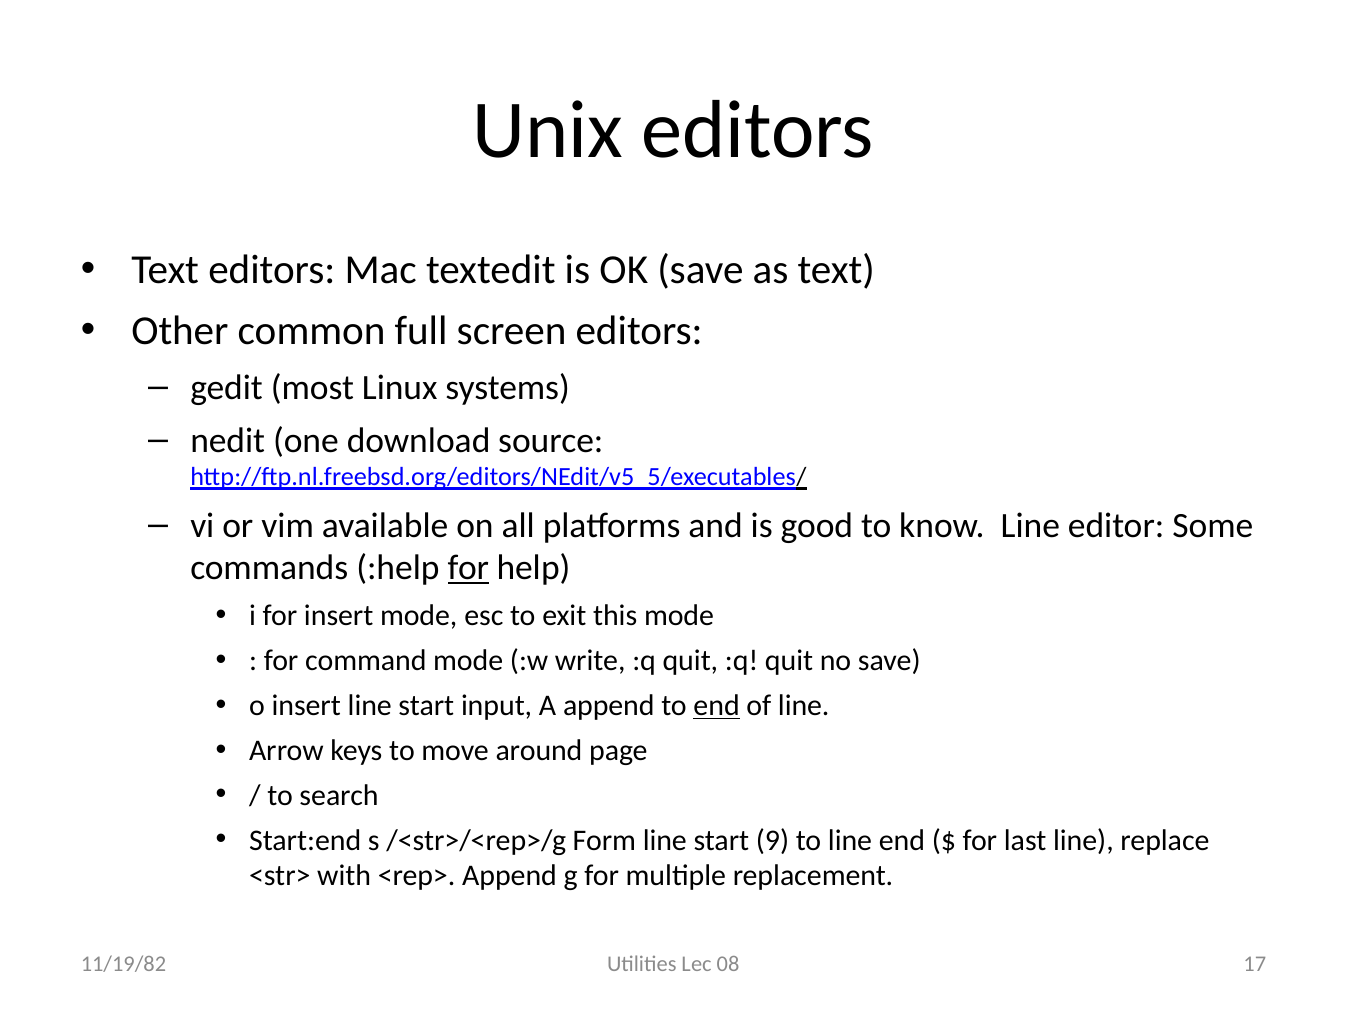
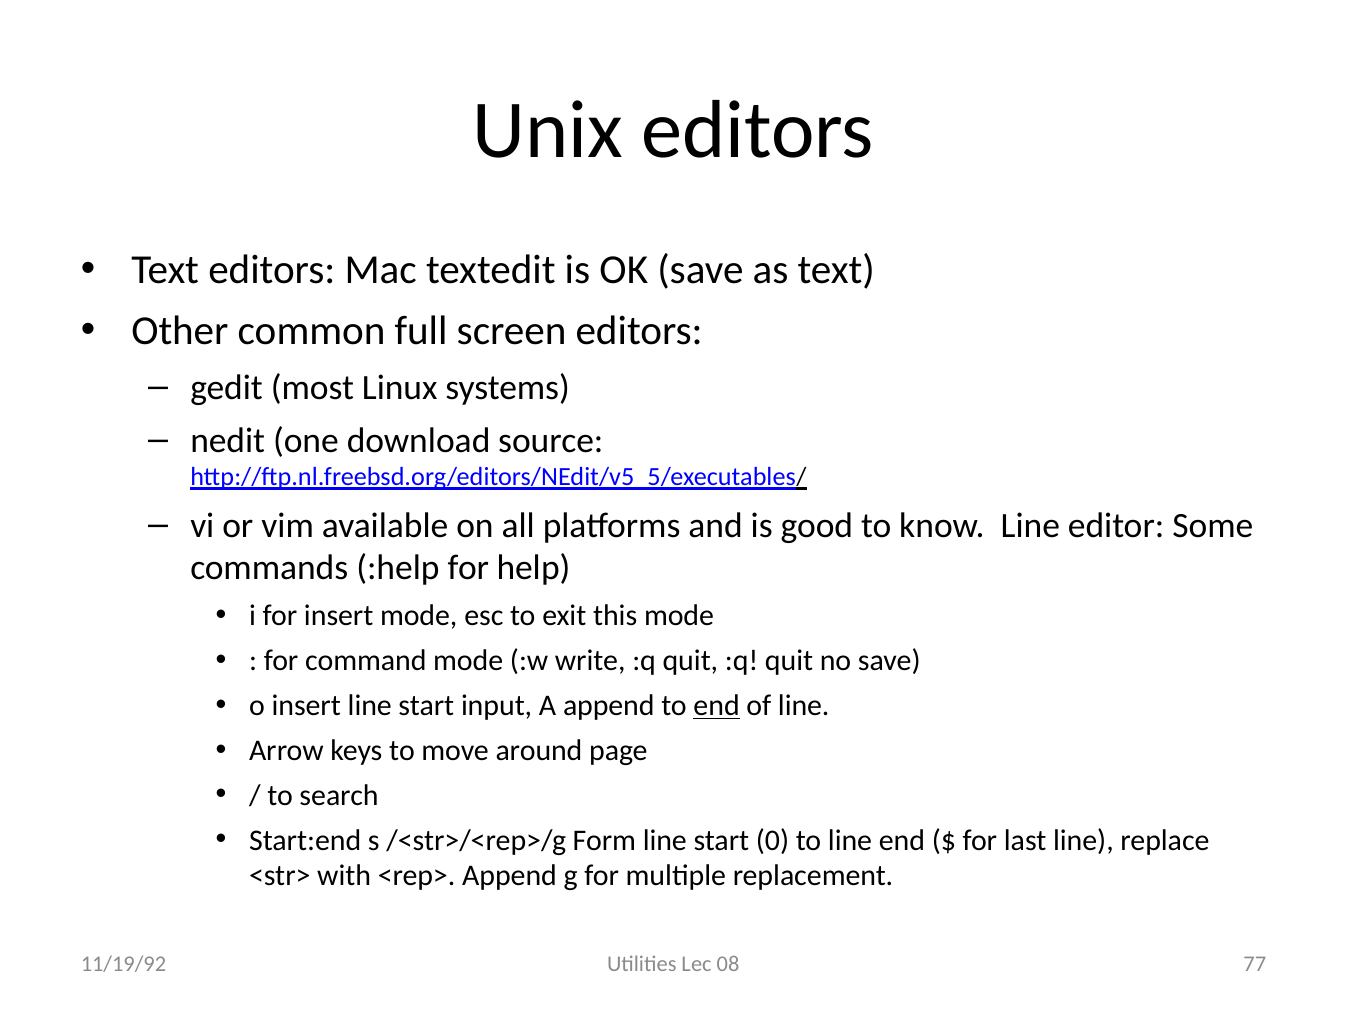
for underline: present -> none (468, 568)
9: 9 -> 0 (773, 840)
17: 17 -> 77 (1255, 965)
11/19/82: 11/19/82 -> 11/19/92 (123, 965)
